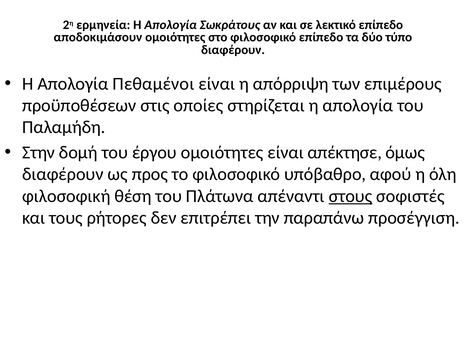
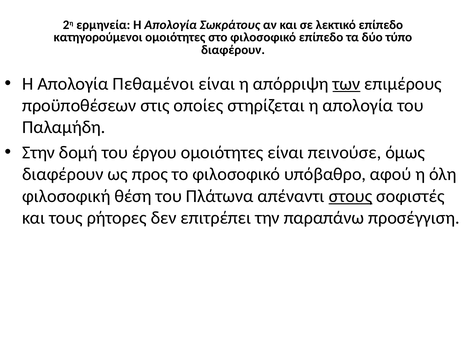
αποδοκιμάσουν: αποδοκιμάσουν -> κατηγορούμενοι (98, 37)
των underline: none -> present (346, 84)
απέκτησε: απέκτησε -> πεινούσε (345, 152)
